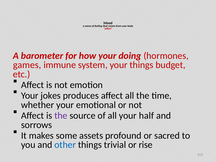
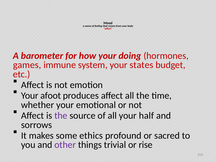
your things: things -> states (141, 65)
jokes: jokes -> afoot (51, 96)
assets: assets -> ethics (91, 136)
other colour: blue -> purple (65, 145)
